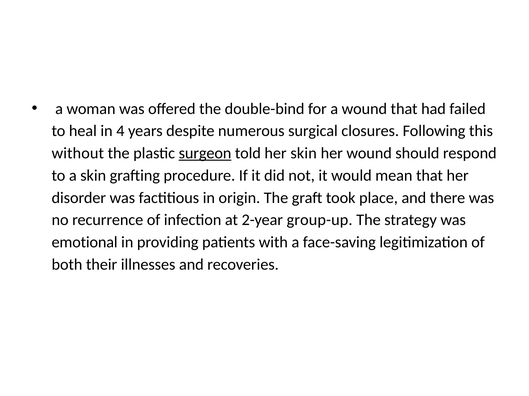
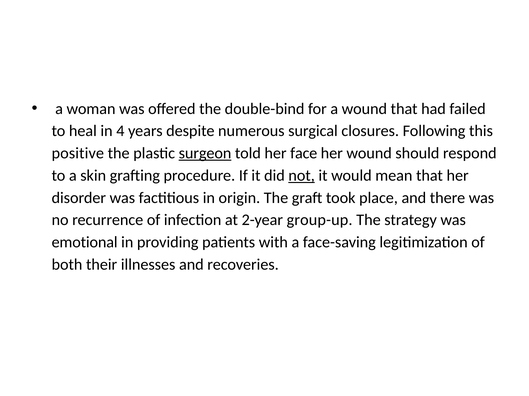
without: without -> positive (78, 154)
her skin: skin -> face (304, 154)
not underline: none -> present (302, 176)
